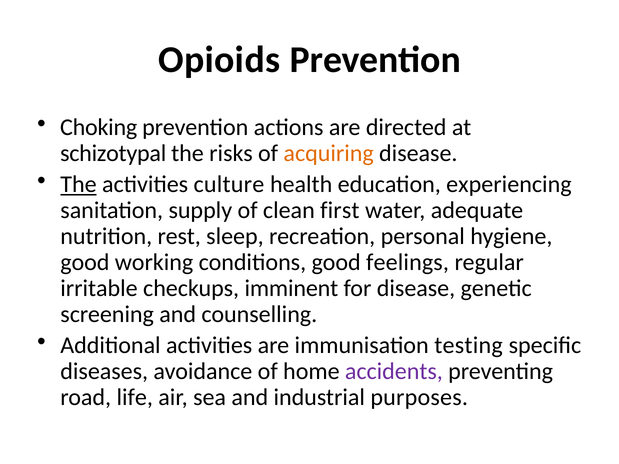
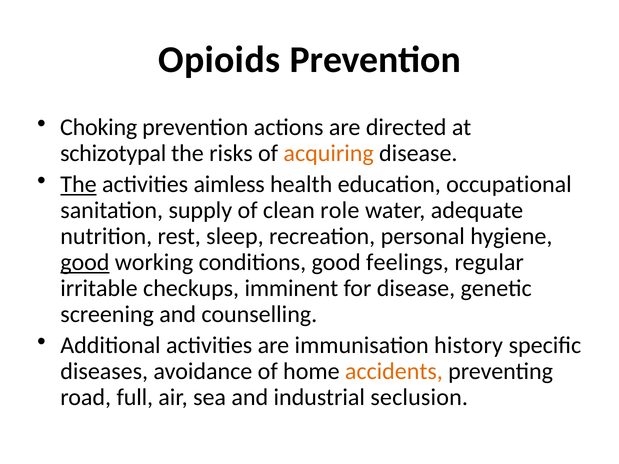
culture: culture -> aimless (229, 185)
experiencing: experiencing -> occupational (509, 185)
first: first -> role (340, 211)
good underline: none -> present (85, 263)
testing: testing -> history (469, 345)
accidents colour: purple -> orange (394, 371)
life: life -> full (135, 397)
purposes: purposes -> seclusion (419, 397)
